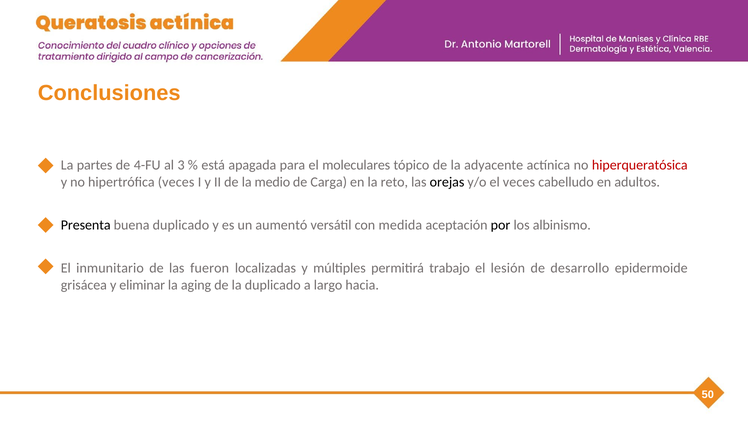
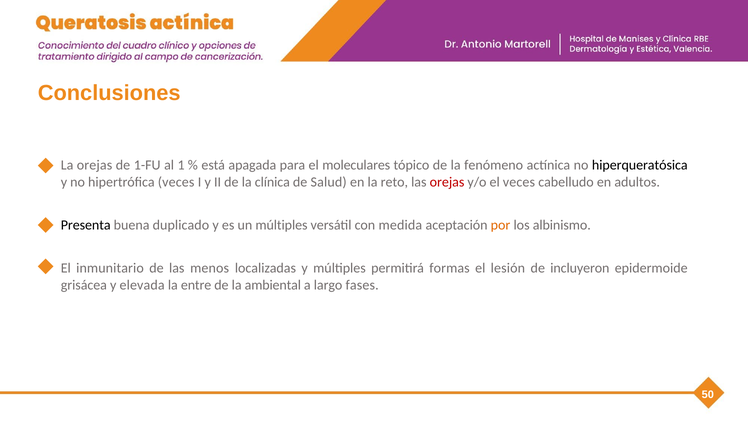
La partes: partes -> orejas (95, 165)
4-FU: 4-FU -> 1-FU (147, 165)
3: 3 -> 1 (181, 165)
adyacente: adyacente -> fenómeno (494, 165)
hiperqueratósica colour: red -> black (640, 165)
medio: medio -> clínica (272, 182)
Carga: Carga -> Salud (329, 182)
orejas colour: black -> red (447, 182)
un aumentó: aumentó -> múltiples (281, 225)
por colour: black -> orange (501, 225)
fueron: fueron -> menos (210, 268)
trabajo: trabajo -> formas (450, 268)
desarrollo: desarrollo -> incluyeron (580, 268)
eliminar: eliminar -> elevada (142, 285)
aging: aging -> entre (196, 285)
la duplicado: duplicado -> ambiental (273, 285)
hacia: hacia -> fases (362, 285)
